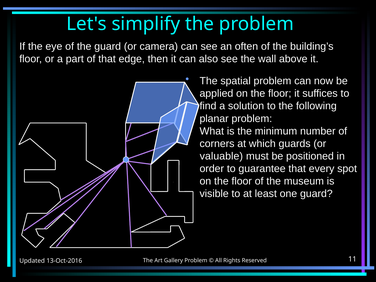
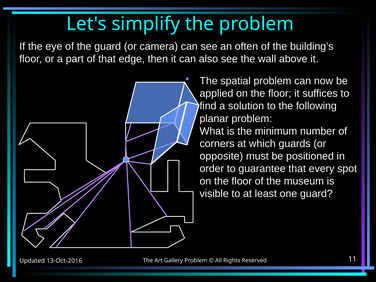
valuable: valuable -> opposite (221, 156)
